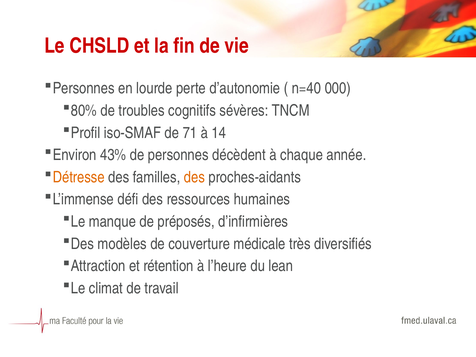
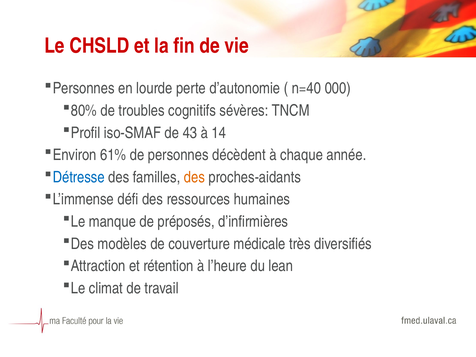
71: 71 -> 43 (190, 133)
43%: 43% -> 61% (113, 155)
Détresse colour: orange -> blue (79, 177)
